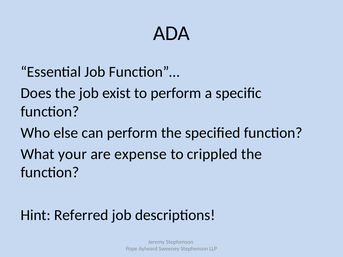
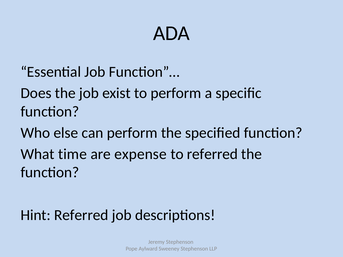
your: your -> time (72, 154)
to crippled: crippled -> referred (212, 154)
